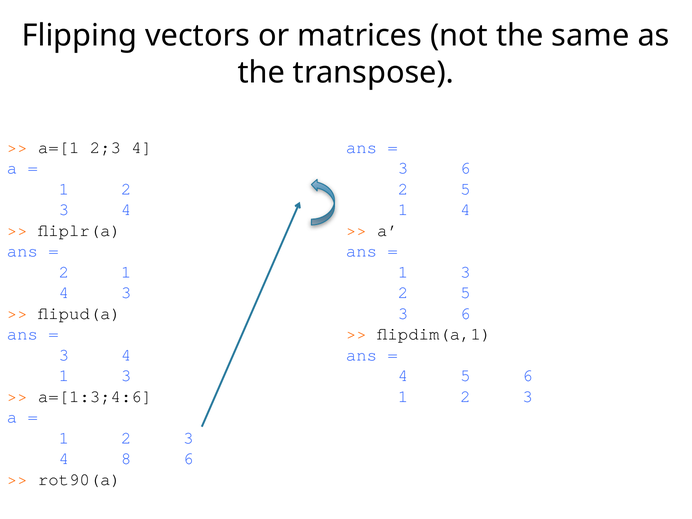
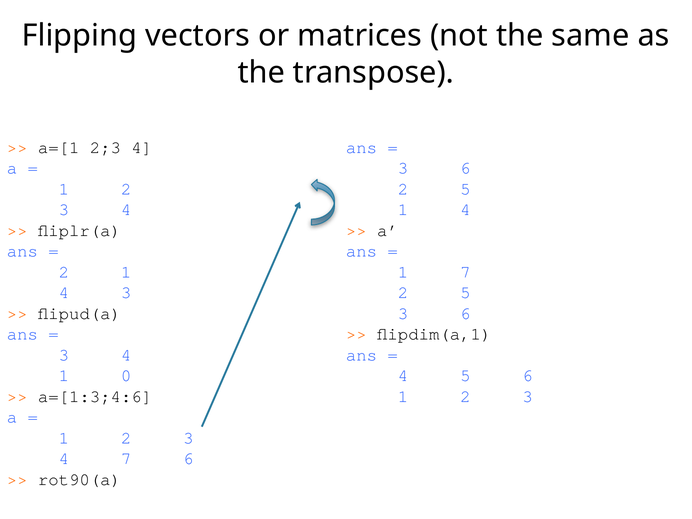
3: 3 -> 7 (465, 272)
3: 3 -> 0 (126, 376)
4 8: 8 -> 7 (126, 459)
